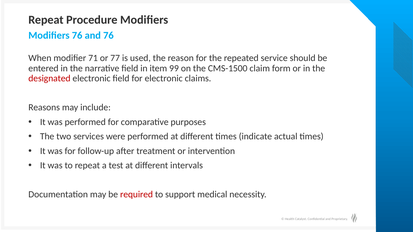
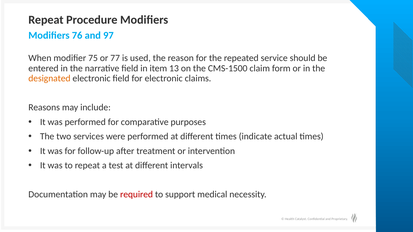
and 76: 76 -> 97 (108, 36)
71: 71 -> 75 (93, 58)
99: 99 -> 13 (174, 68)
designated colour: red -> orange (49, 79)
